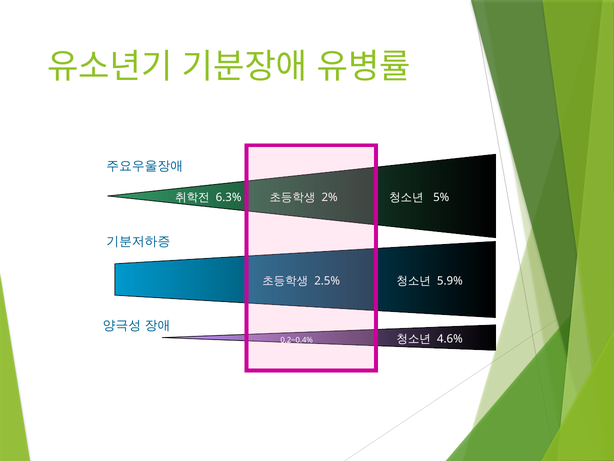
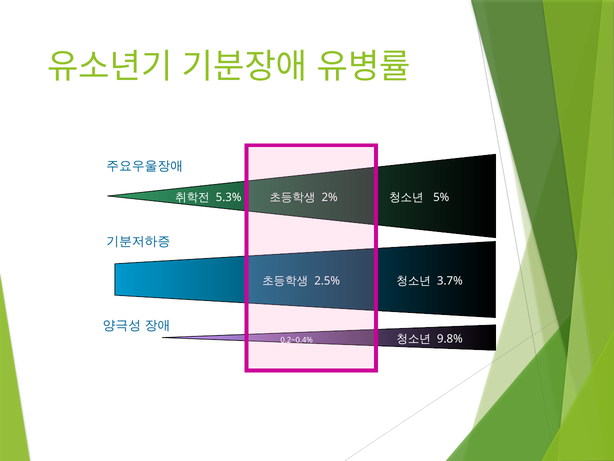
6.3%: 6.3% -> 5.3% (229, 197)
5.9%: 5.9% -> 3.7% (450, 281)
4.6%: 4.6% -> 9.8% (450, 339)
